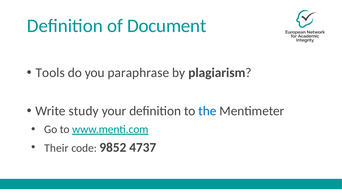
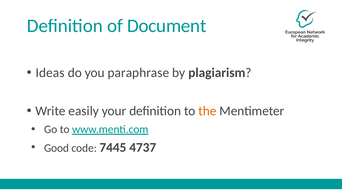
Tools: Tools -> Ideas (50, 72)
study: study -> easily (84, 111)
the colour: blue -> orange (207, 111)
Their: Their -> Good (56, 148)
9852: 9852 -> 7445 (113, 147)
